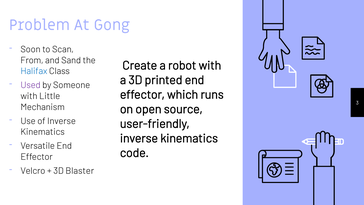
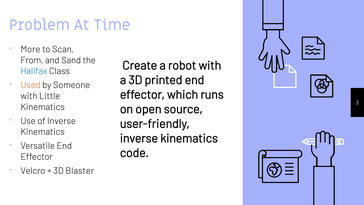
Gong: Gong -> Time (112, 25)
Soon: Soon -> More (30, 49)
Used colour: purple -> orange (31, 85)
Mechanism: Mechanism -> Kinematics (43, 107)
